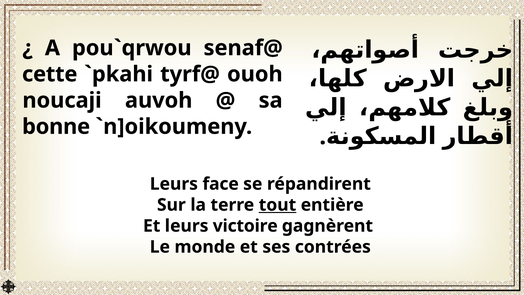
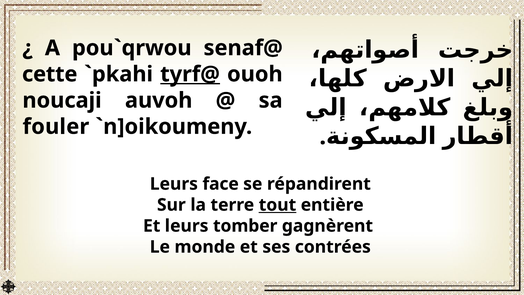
tyrf@ underline: none -> present (190, 74)
bonne: bonne -> fouler (56, 127)
victoire: victoire -> tomber (245, 226)
